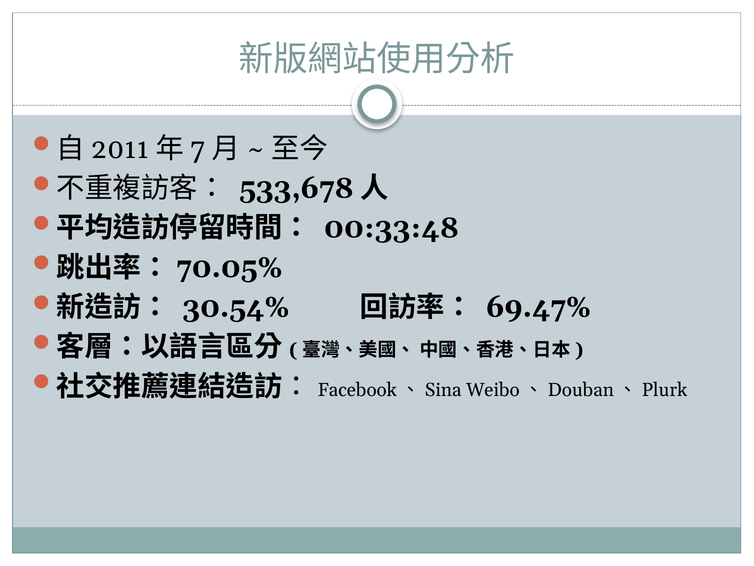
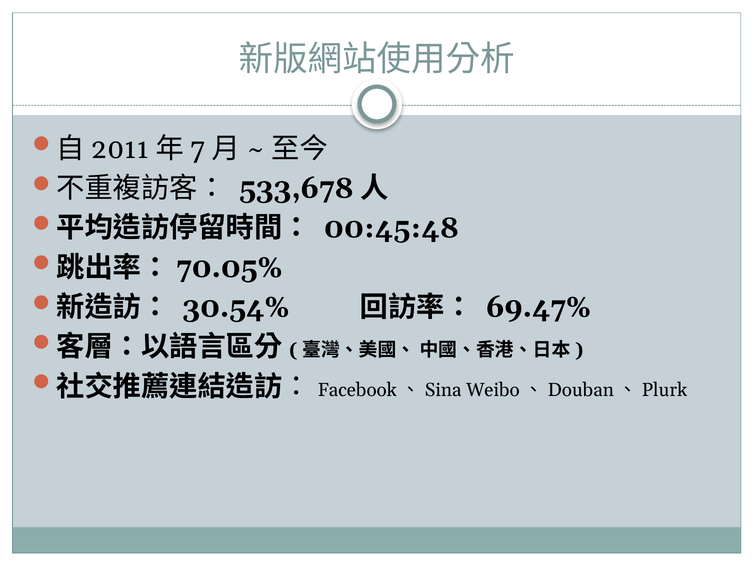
00:33:48: 00:33:48 -> 00:45:48 (391, 228)
